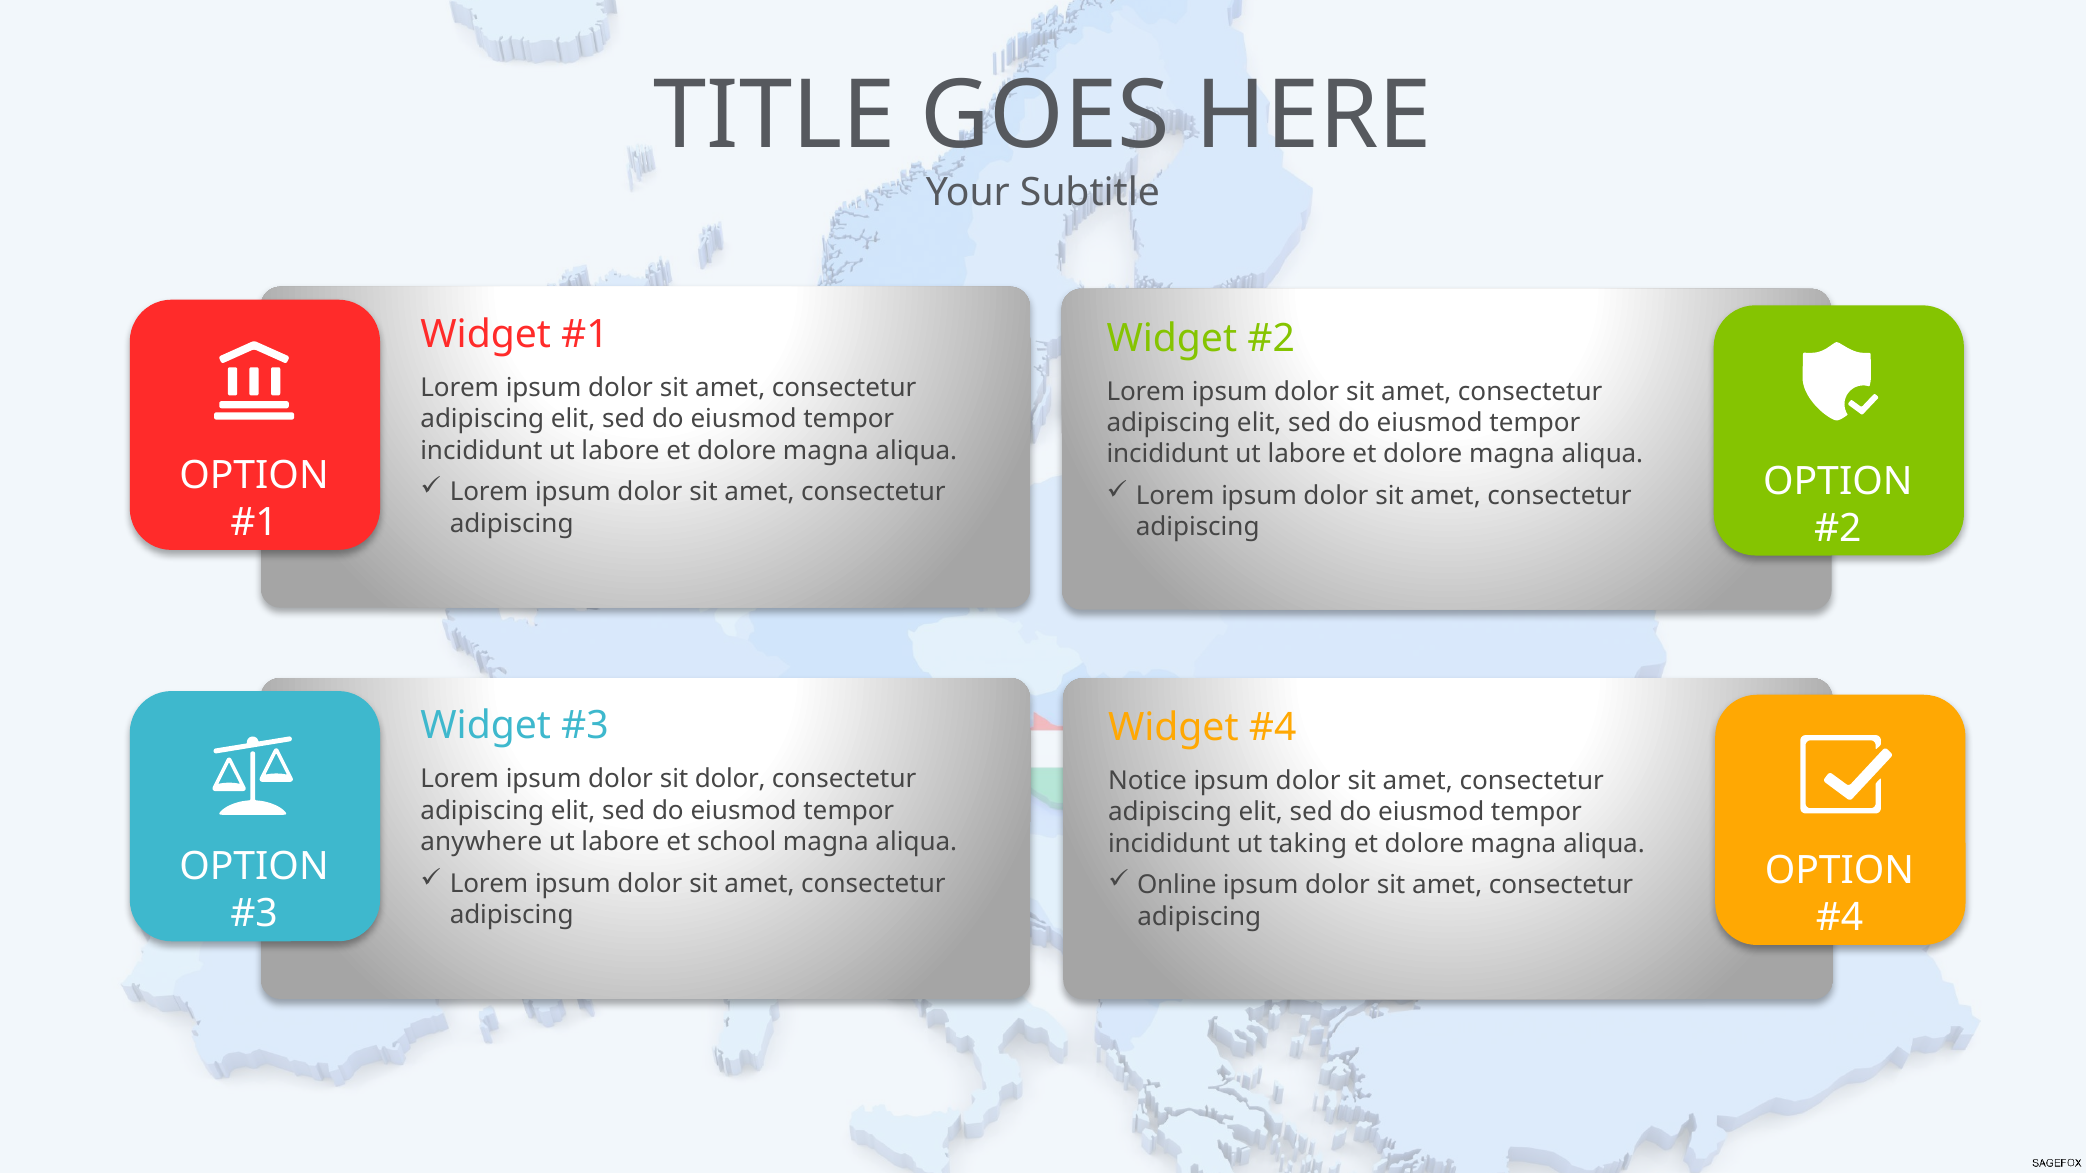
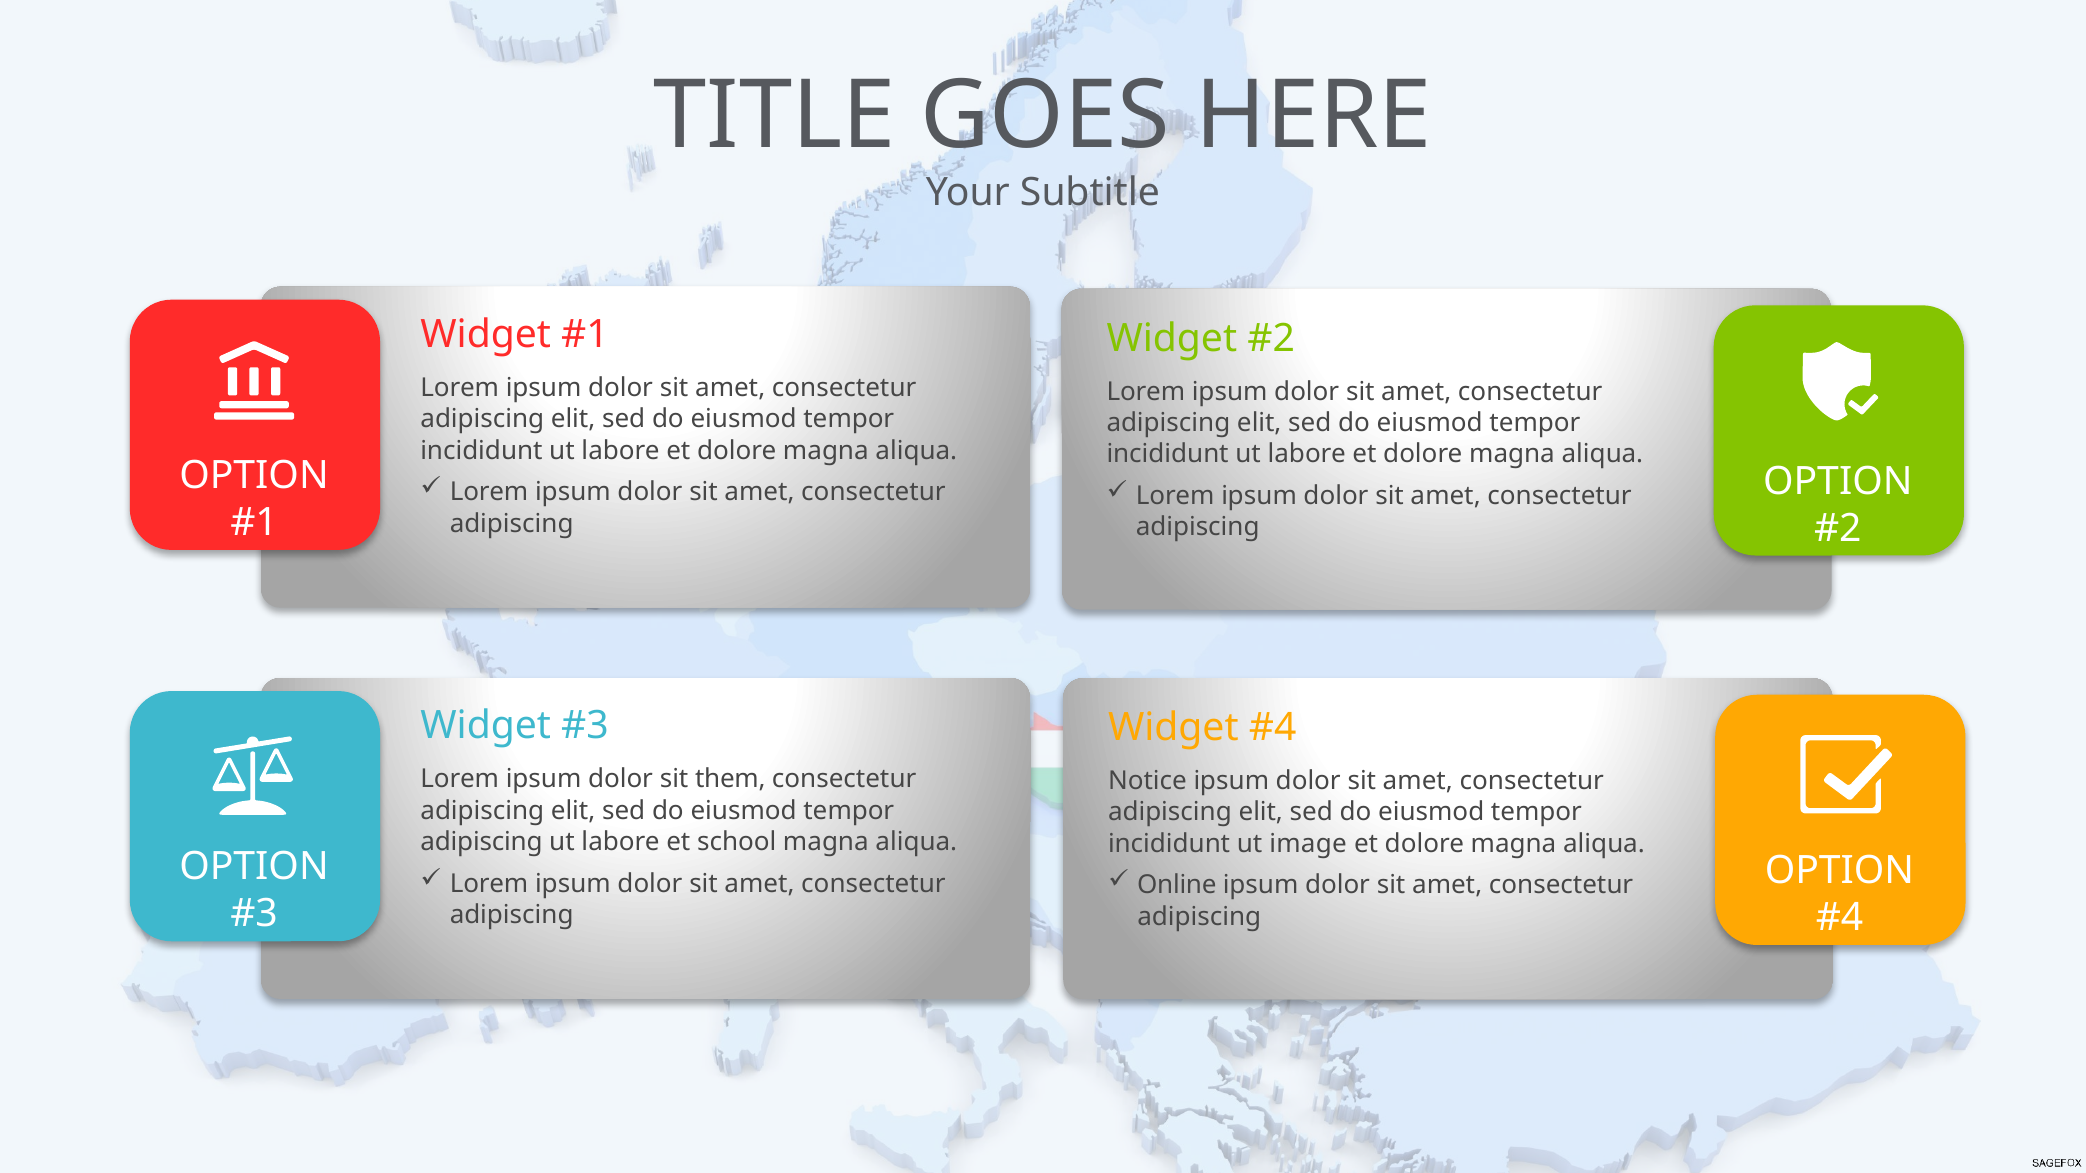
sit dolor: dolor -> them (730, 780)
anywhere: anywhere -> adipiscing (482, 842)
taking: taking -> image (1308, 844)
